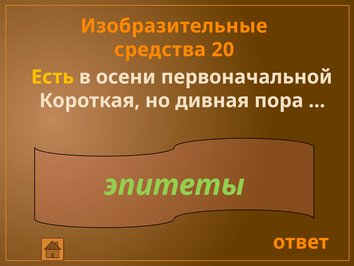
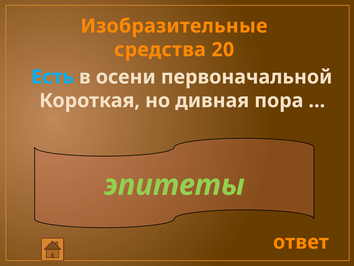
Есть colour: yellow -> light blue (53, 77)
